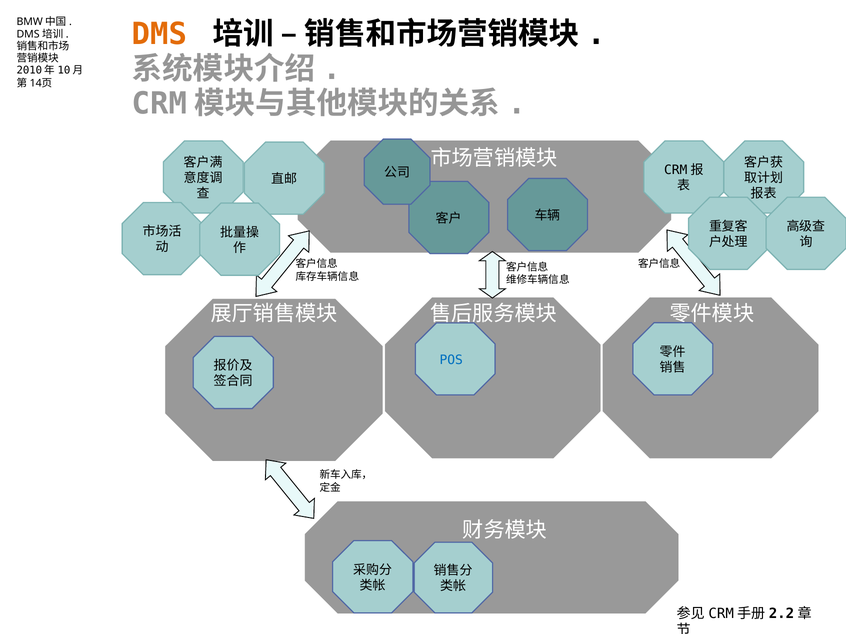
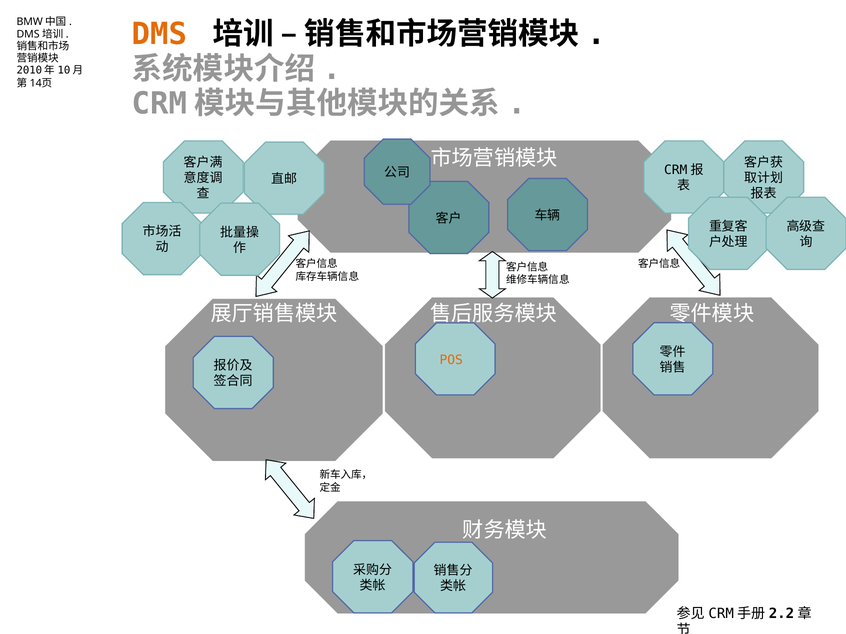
POS colour: blue -> orange (451, 360)
